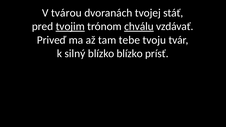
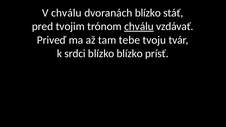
V tvárou: tvárou -> chválu (66, 13)
dvoranách tvojej: tvojej -> blízko (148, 13)
tvojim underline: present -> none (70, 26)
silný: silný -> srdci (75, 54)
